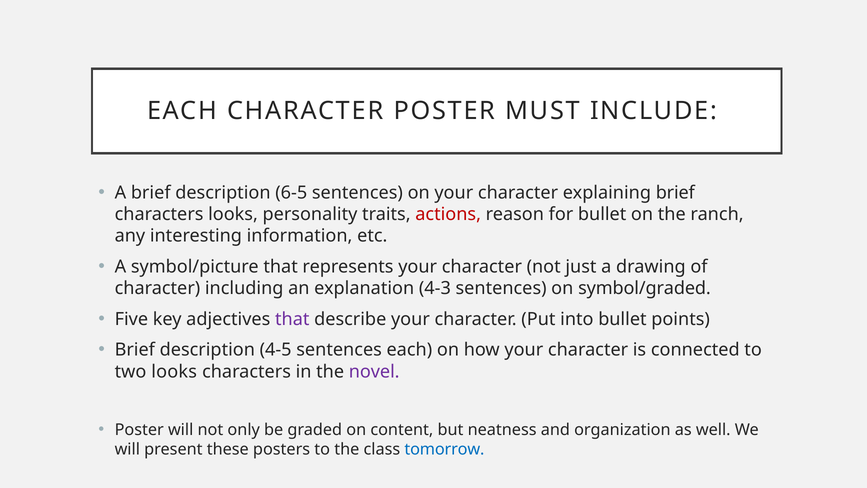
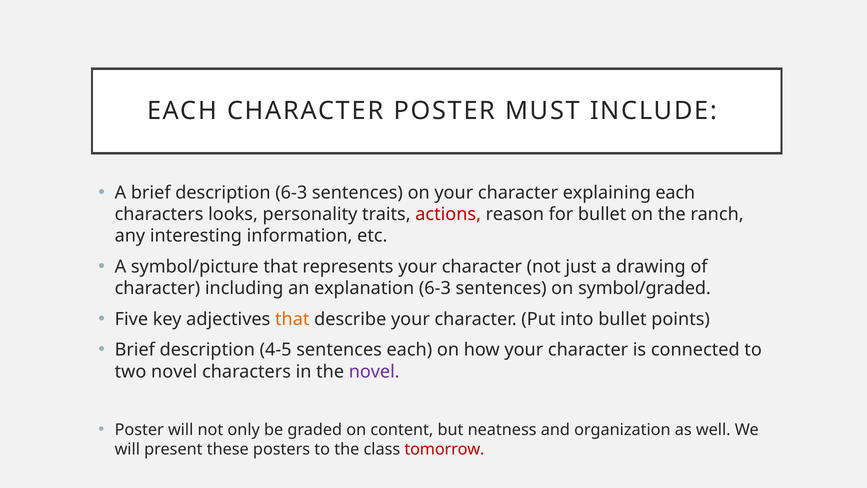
description 6-5: 6-5 -> 6-3 (291, 192)
explaining brief: brief -> each (675, 192)
explanation 4-3: 4-3 -> 6-3 (435, 288)
that colour: purple -> orange (292, 319)
two looks: looks -> novel (174, 371)
tomorrow colour: blue -> red (444, 449)
